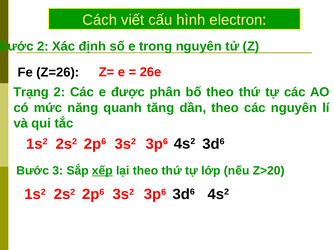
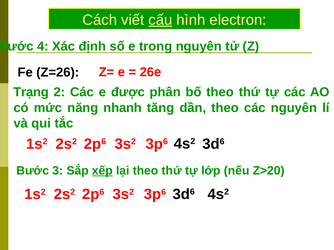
cấu underline: none -> present (160, 20)
2: 2 -> 4 (43, 47)
quanh: quanh -> nhanh (123, 108)
